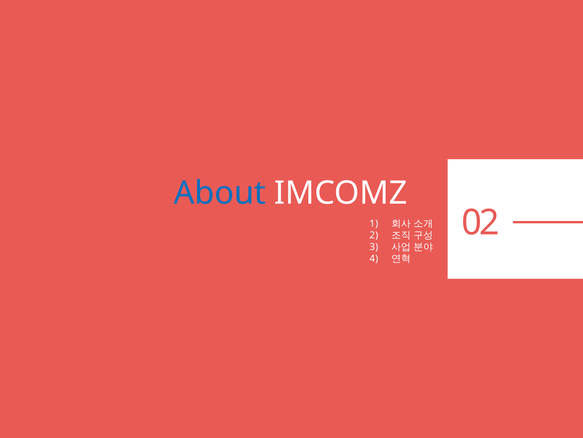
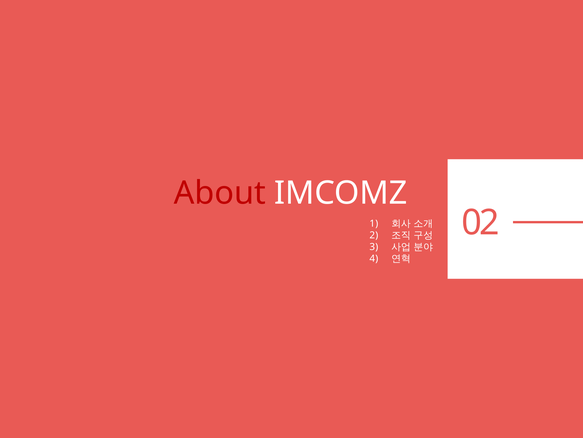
About colour: blue -> red (220, 193)
